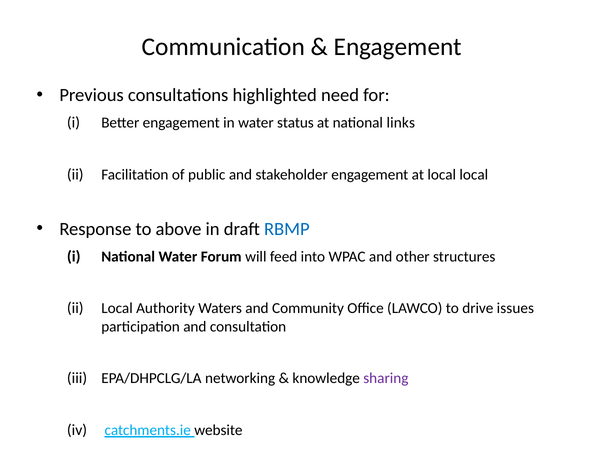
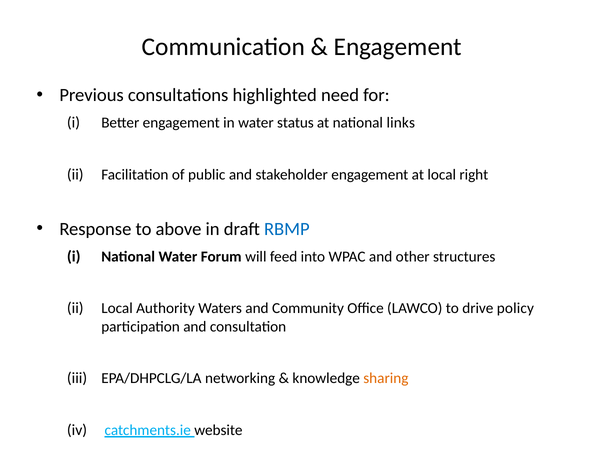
local local: local -> right (474, 175)
issues: issues -> policy (515, 308)
sharing colour: purple -> orange (386, 378)
